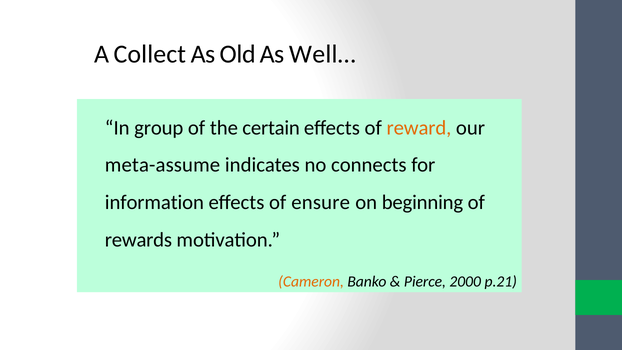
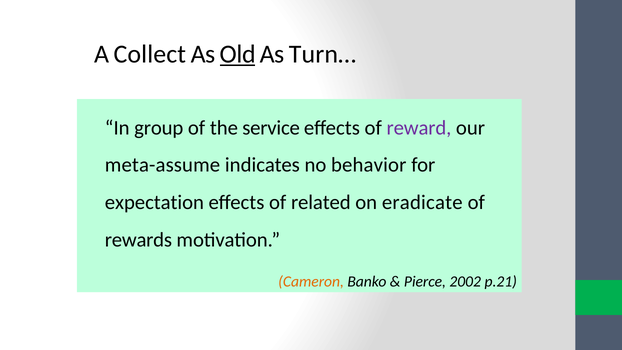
Old underline: none -> present (238, 54)
Well…: Well… -> Turn… (322, 54)
certain: certain -> service (271, 128)
reward colour: orange -> purple (419, 128)
connects: connects -> behavior (369, 165)
information: information -> expectation (154, 202)
ensure: ensure -> related (321, 202)
beginning: beginning -> eradicate (422, 202)
2000: 2000 -> 2002 (465, 281)
